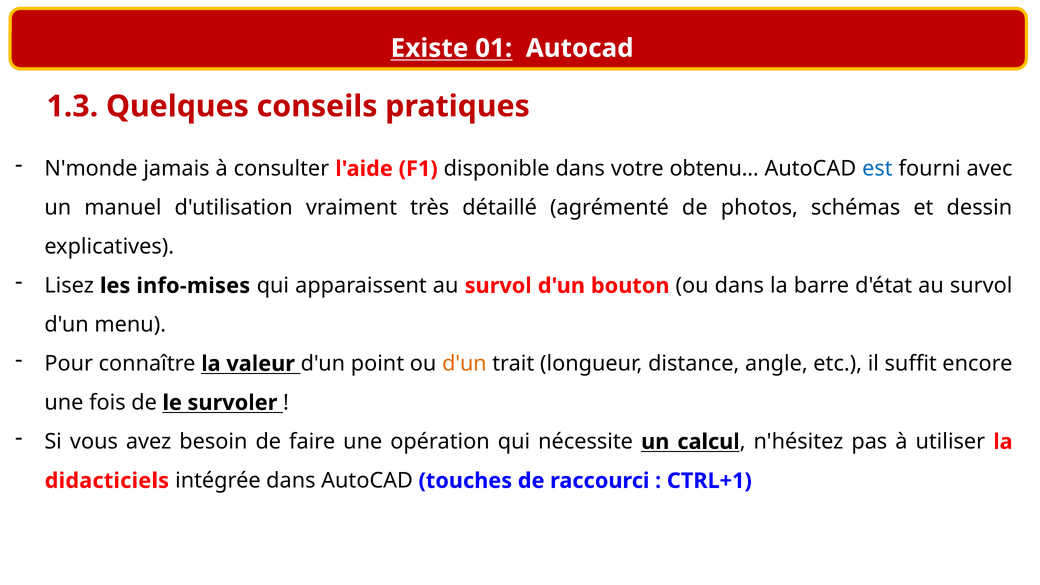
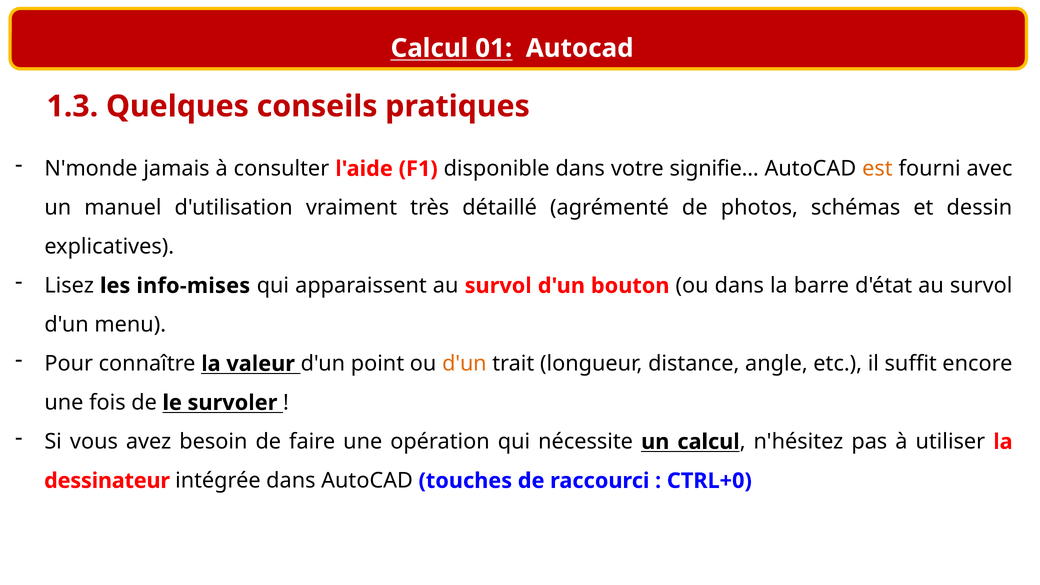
Existe: Existe -> Calcul (430, 48)
obtenu: obtenu -> signifie (714, 169)
est colour: blue -> orange (877, 169)
didacticiels: didacticiels -> dessinateur (107, 481)
CTRL+1: CTRL+1 -> CTRL+0 (709, 481)
